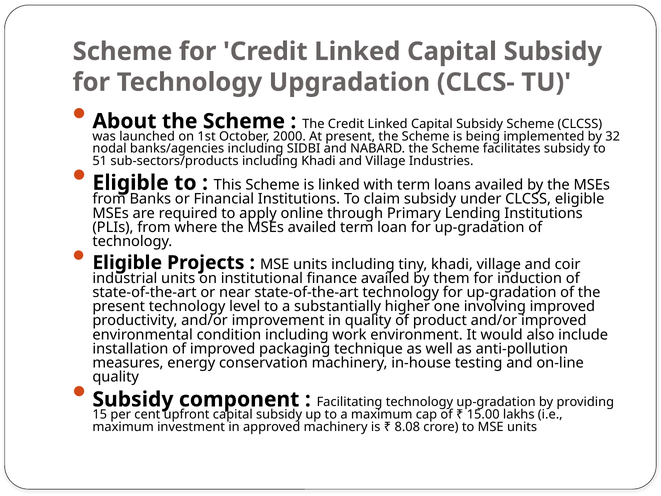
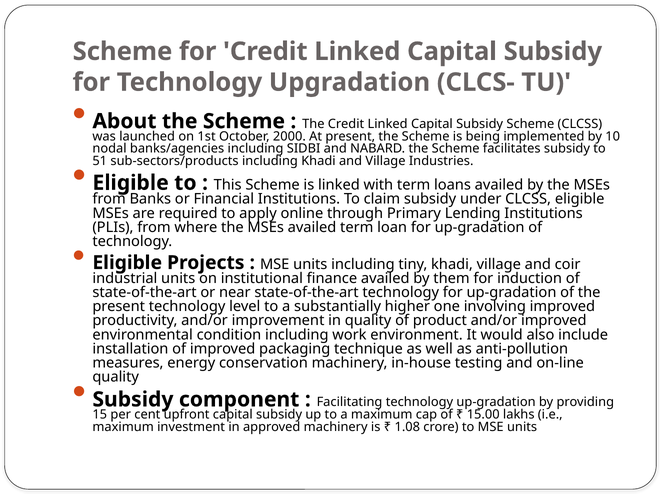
32: 32 -> 10 (613, 136)
8.08: 8.08 -> 1.08 (407, 427)
